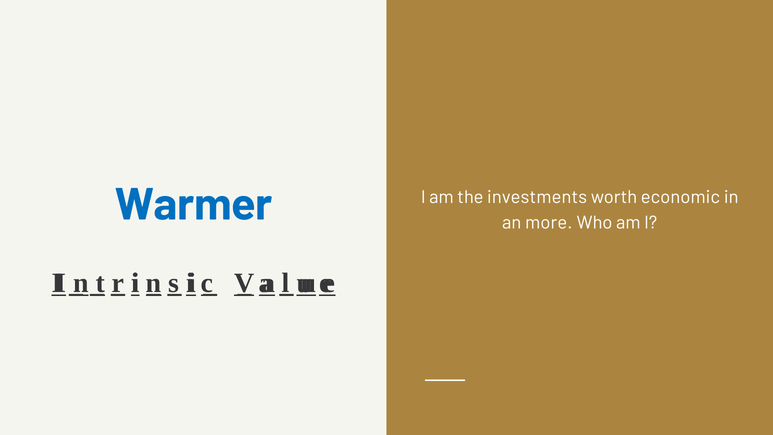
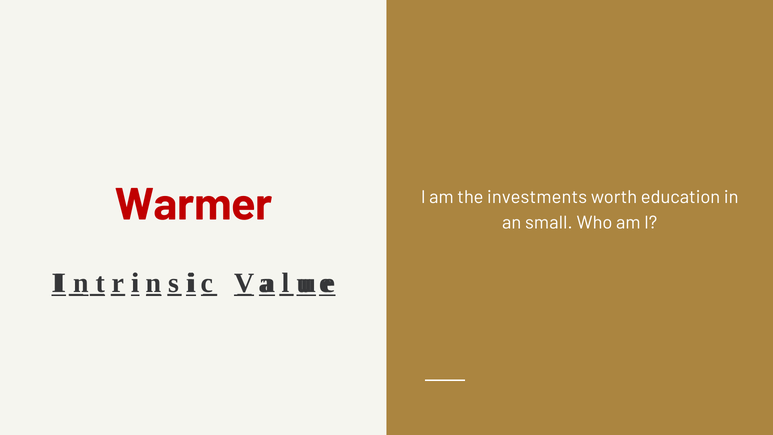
Warmer colour: blue -> red (194, 205)
economic: economic -> education (681, 197)
more: more -> small (549, 223)
